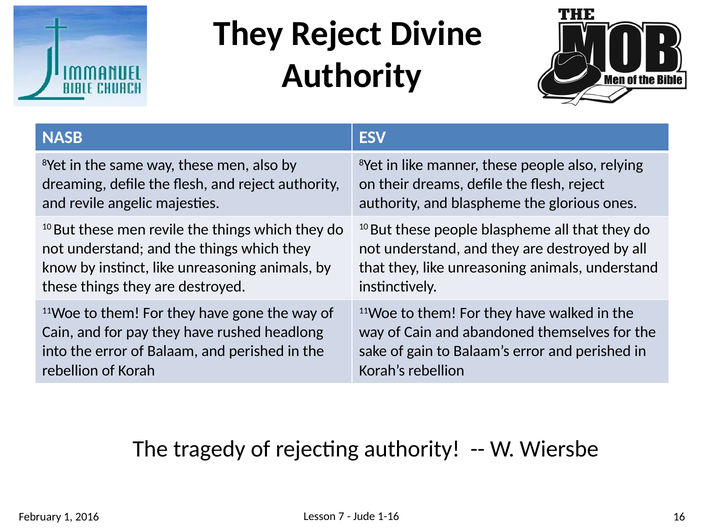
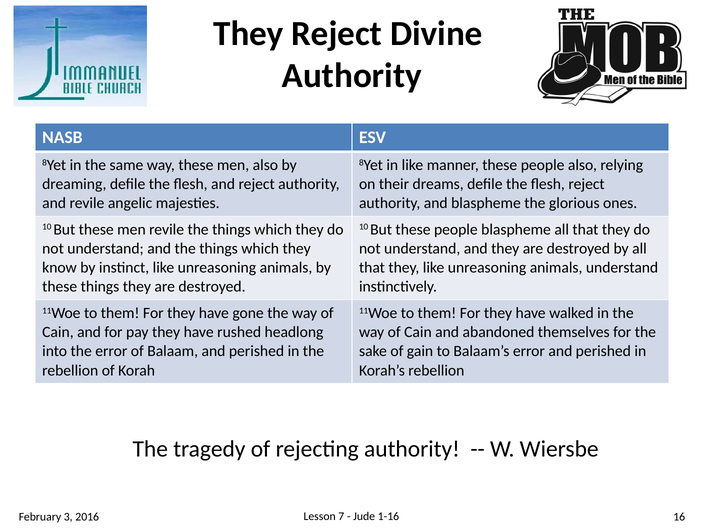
1: 1 -> 3 (68, 517)
